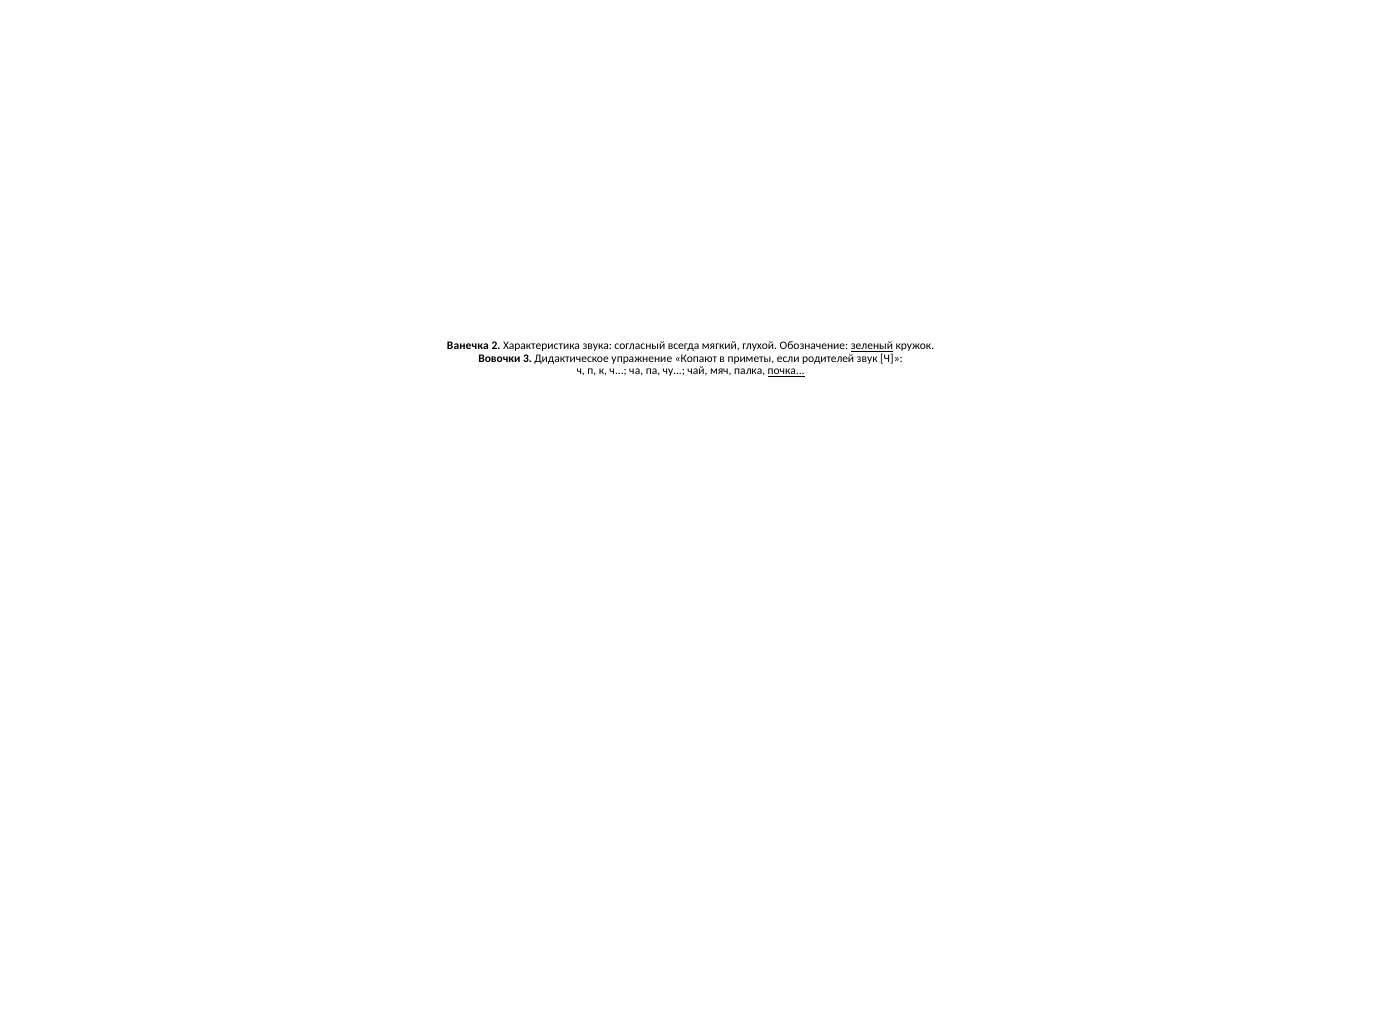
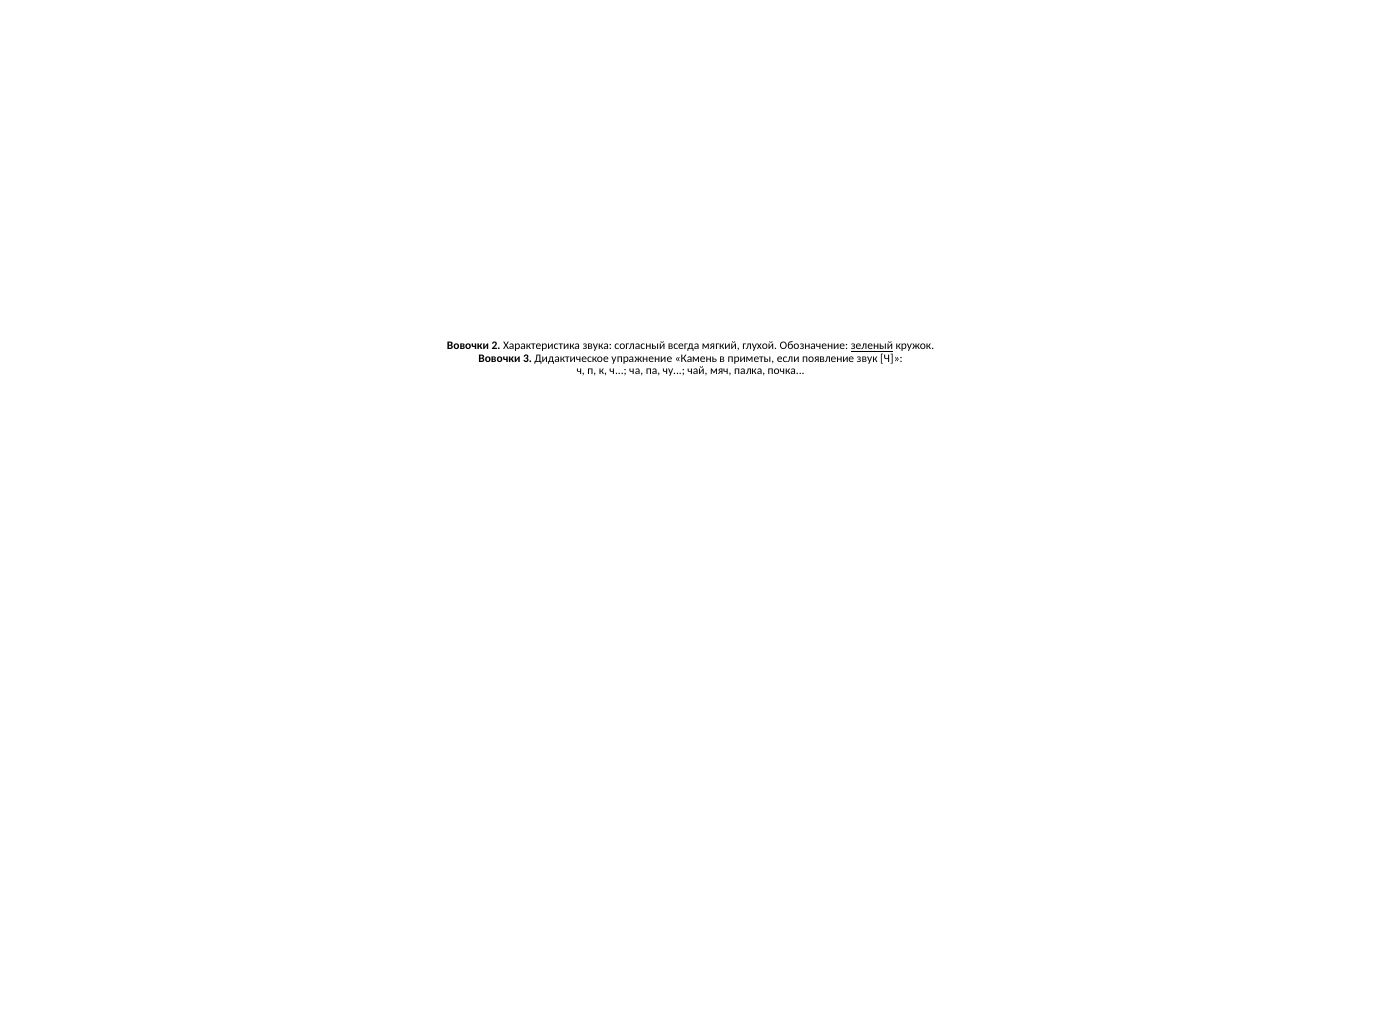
Ванечка: Ванечка -> Вовочки (468, 346)
Копают: Копают -> Камень (696, 358)
родителей: родителей -> появление (828, 358)
почка underline: present -> none (786, 371)
